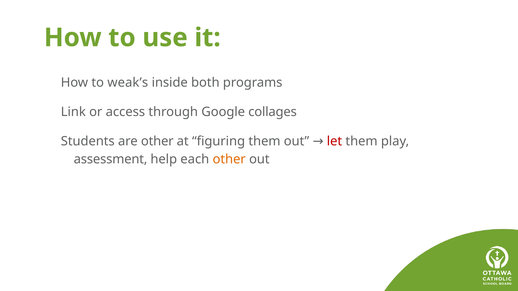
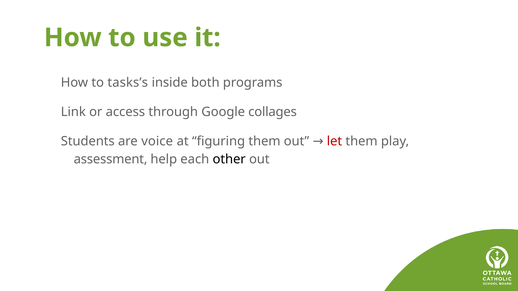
weak’s: weak’s -> tasks’s (128, 83)
are other: other -> voice (157, 142)
other colour: orange -> black (229, 159)
